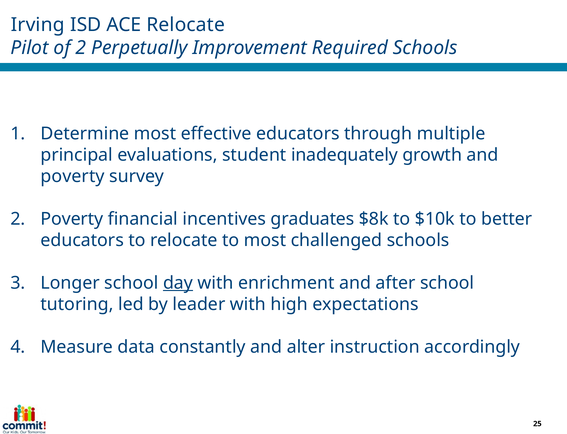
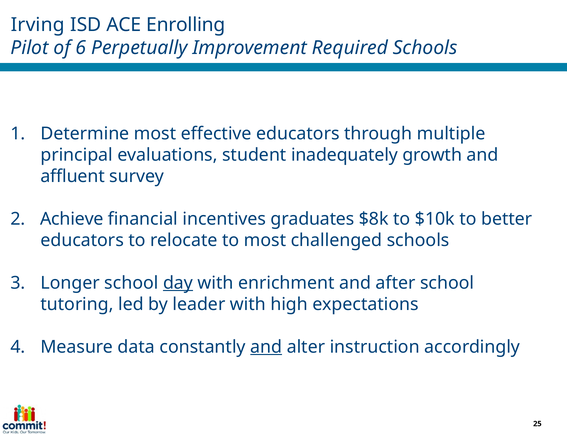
ACE Relocate: Relocate -> Enrolling (186, 25)
of 2: 2 -> 6 (81, 48)
poverty: poverty -> affluent (73, 176)
Poverty: Poverty -> Achieve (72, 219)
and underline: none -> present (266, 347)
